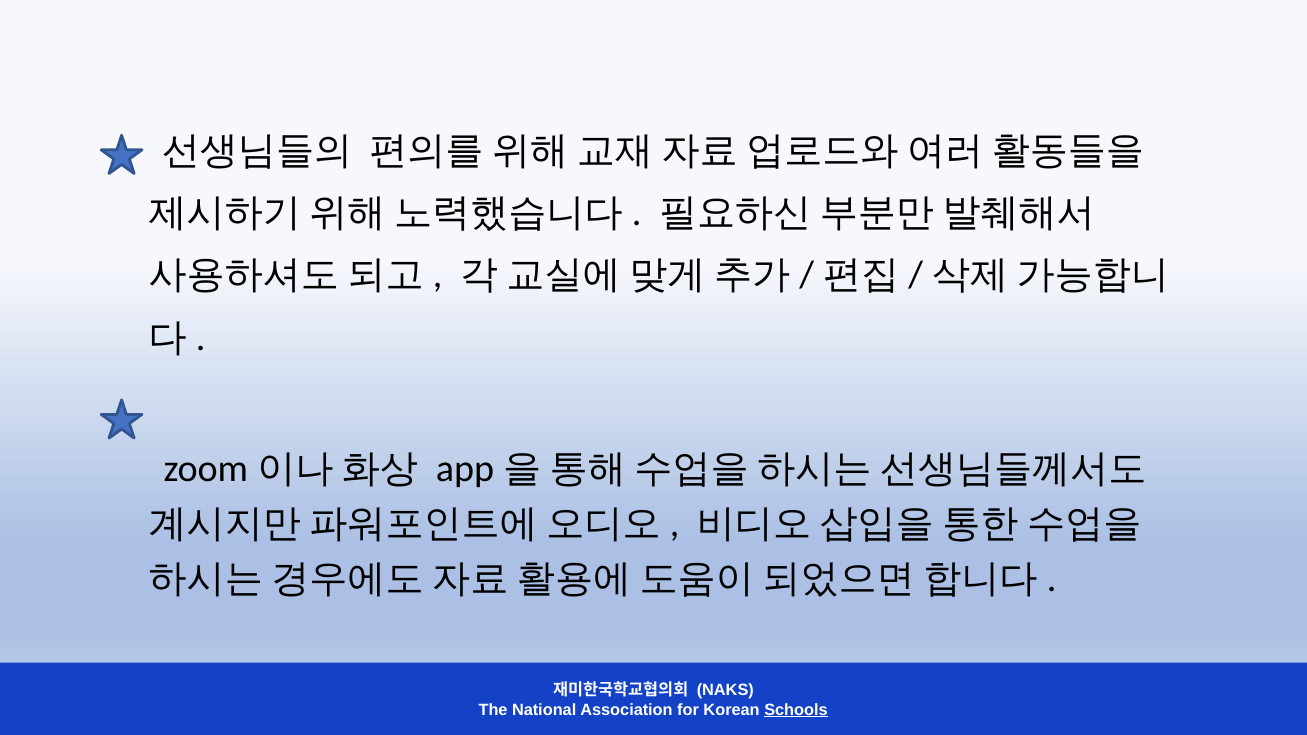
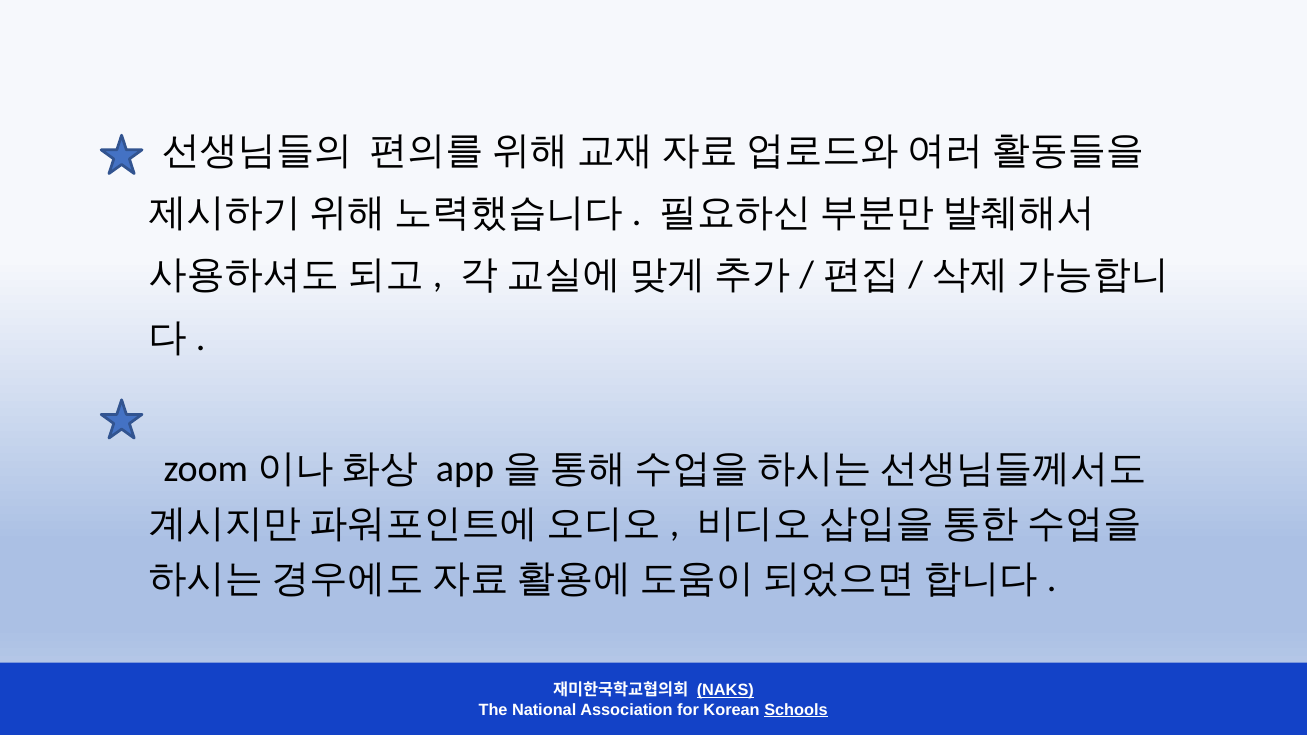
NAKS underline: none -> present (725, 690)
